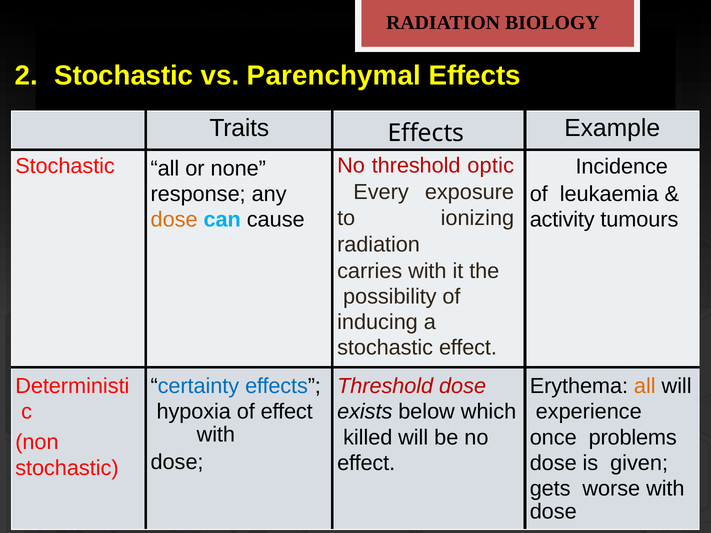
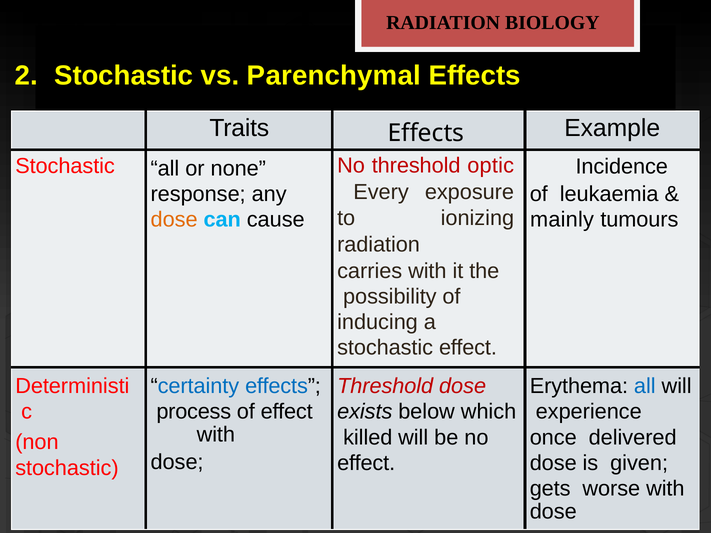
activity: activity -> mainly (562, 220)
all colour: orange -> blue (645, 386)
hypoxia: hypoxia -> process (194, 412)
problems: problems -> delivered (633, 438)
